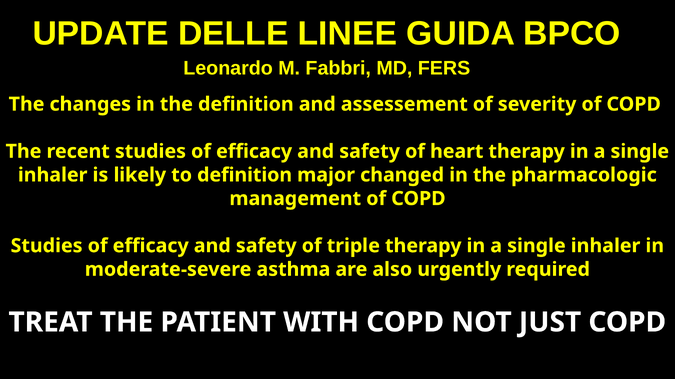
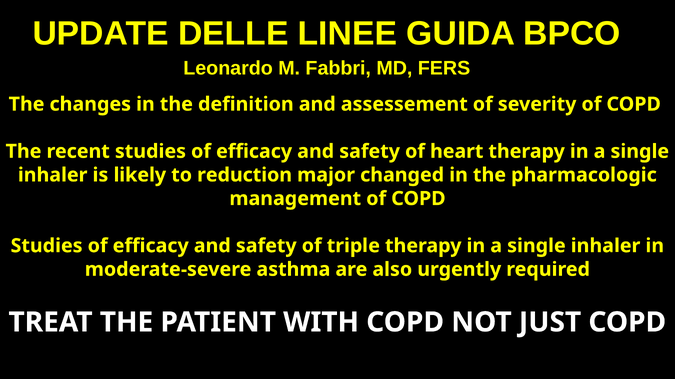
to definition: definition -> reduction (245, 175)
